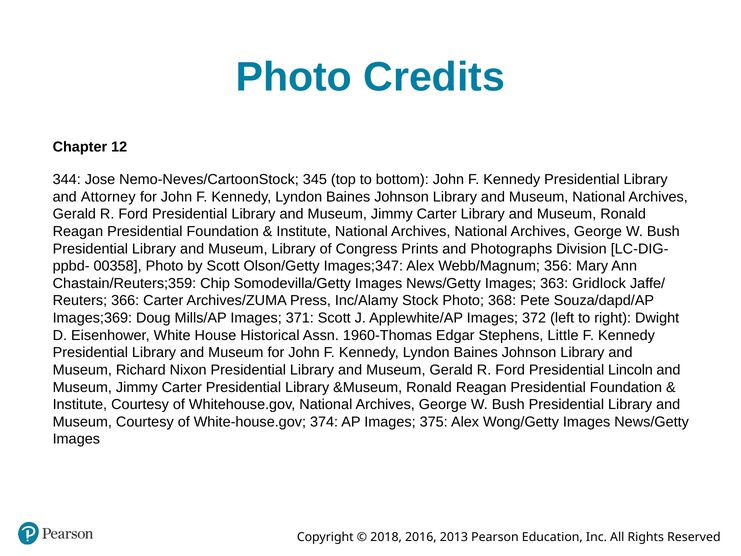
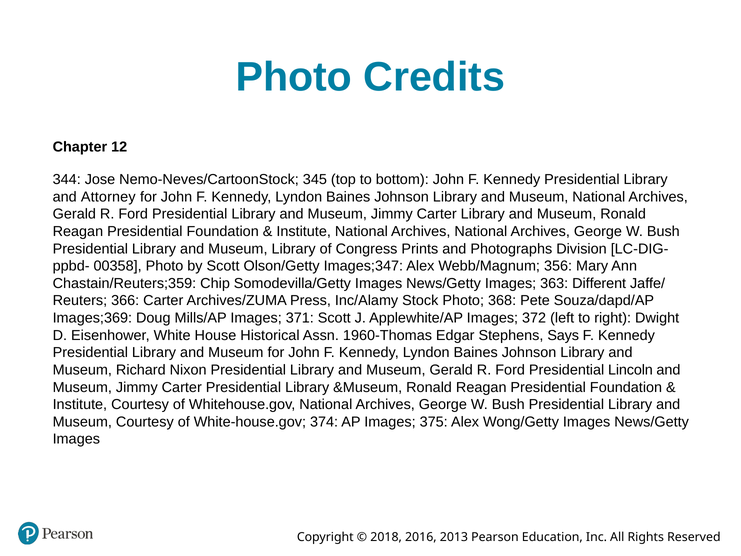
Gridlock: Gridlock -> Different (599, 283)
Little: Little -> Says (563, 335)
